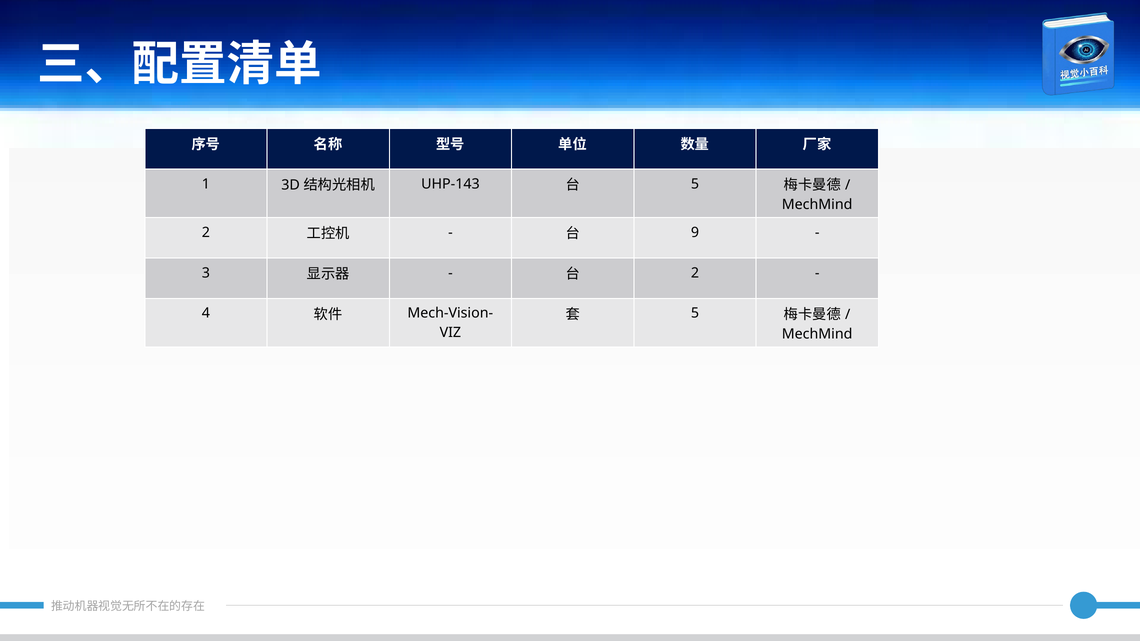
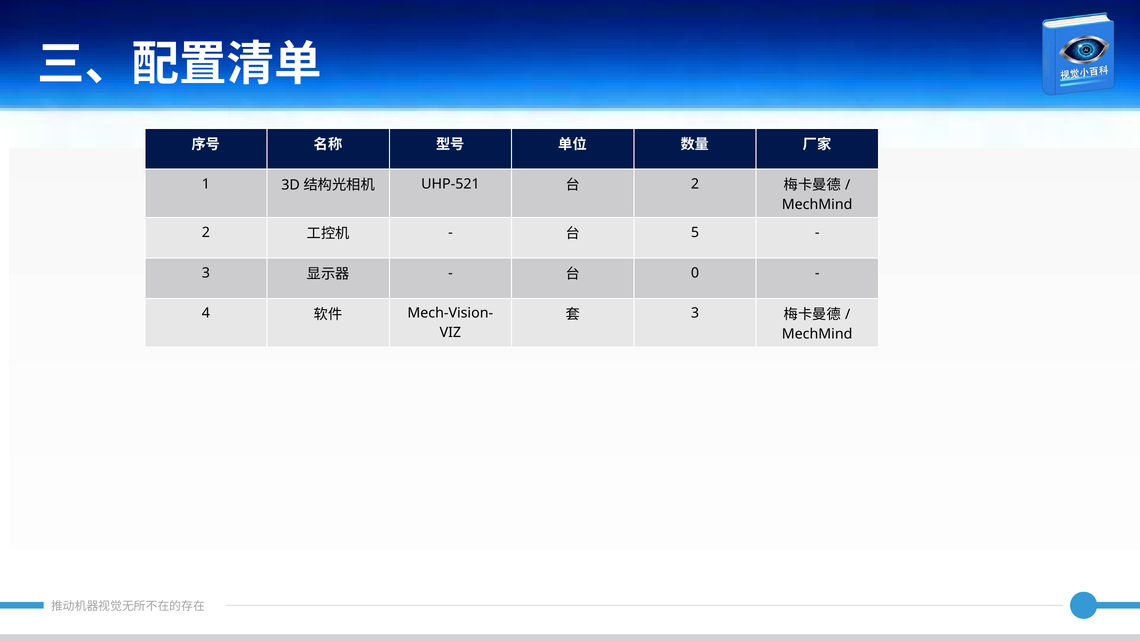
UHP-143: UHP-143 -> UHP-521 (450, 184)
5: 5 -> 2 (695, 184)
9: 9 -> 5 (695, 233)
2: 2 -> 0 (695, 273)
5: 5 -> 3 (695, 313)
